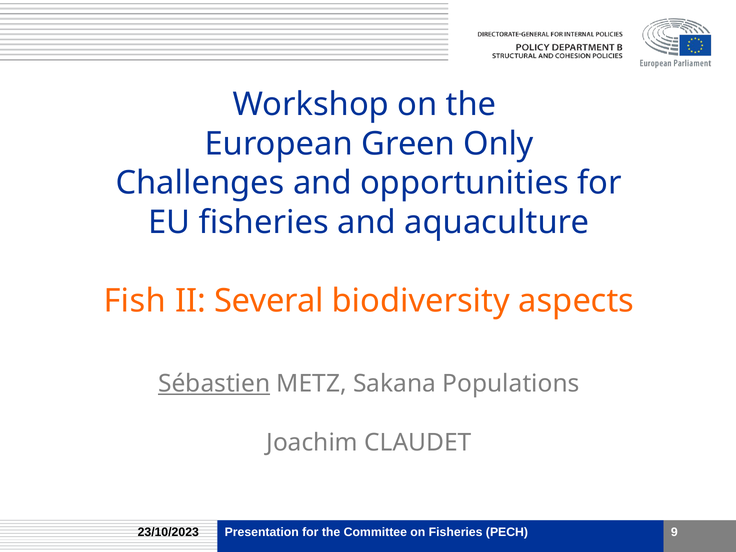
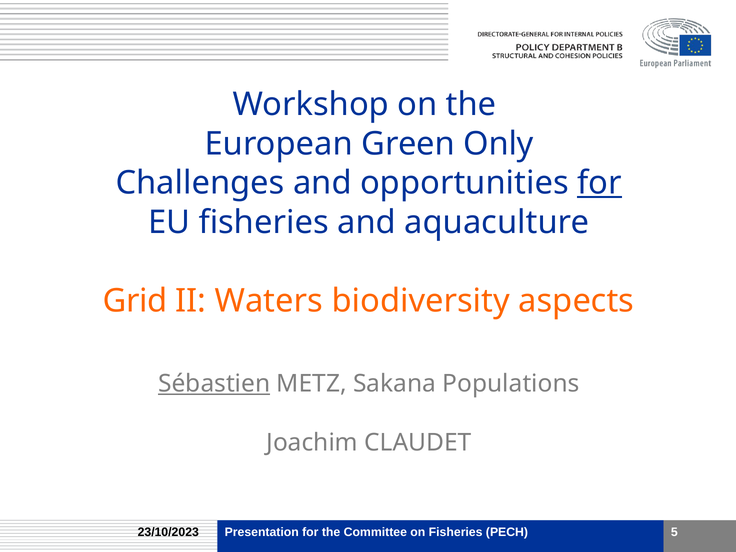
for underline: none -> present (599, 183)
Fish: Fish -> Grid (135, 301)
Several: Several -> Waters (269, 301)
9: 9 -> 5 (674, 532)
